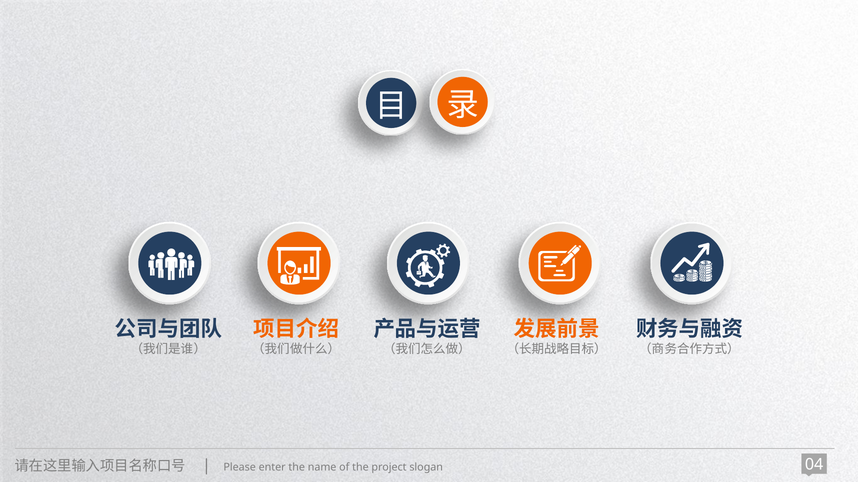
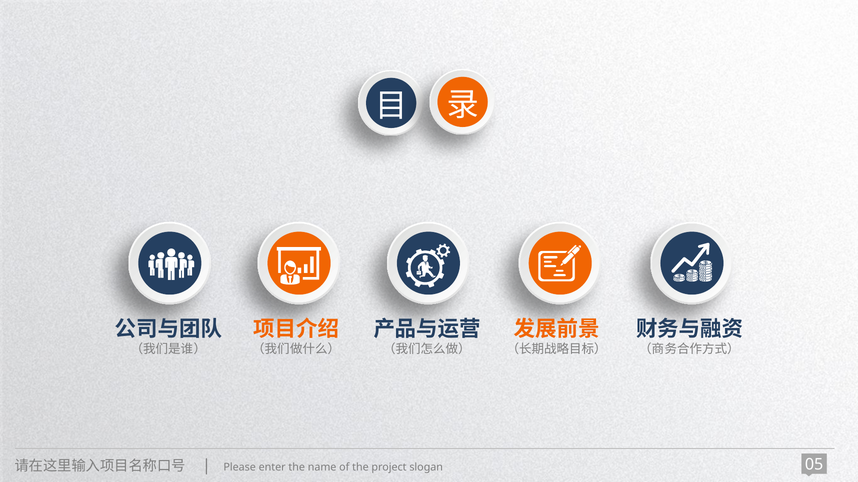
04: 04 -> 05 (814, 465)
